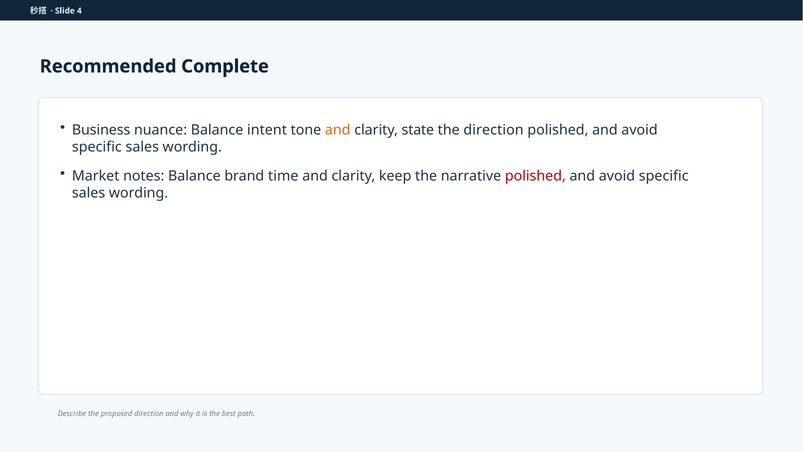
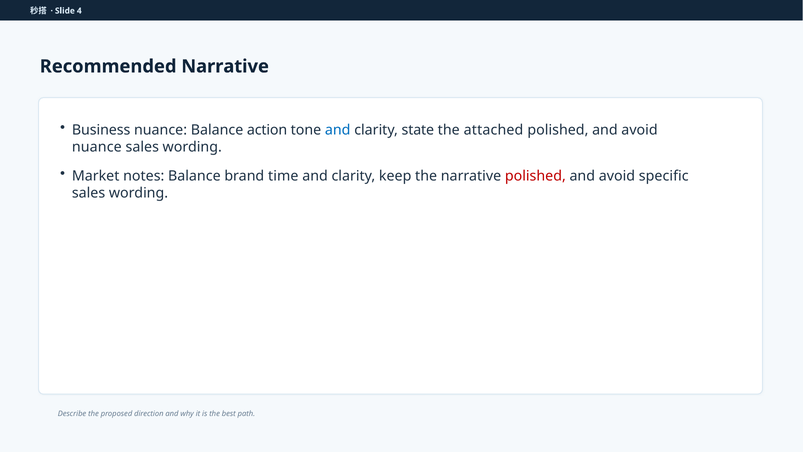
Recommended Complete: Complete -> Narrative (225, 66)
intent: intent -> action (267, 130)
and colour: orange -> blue (338, 130)
the direction: direction -> attached (494, 130)
specific: specific -> nuance (97, 147)
